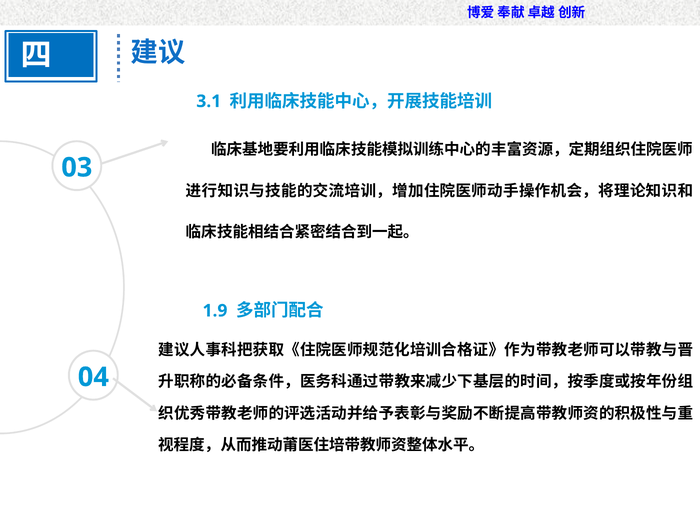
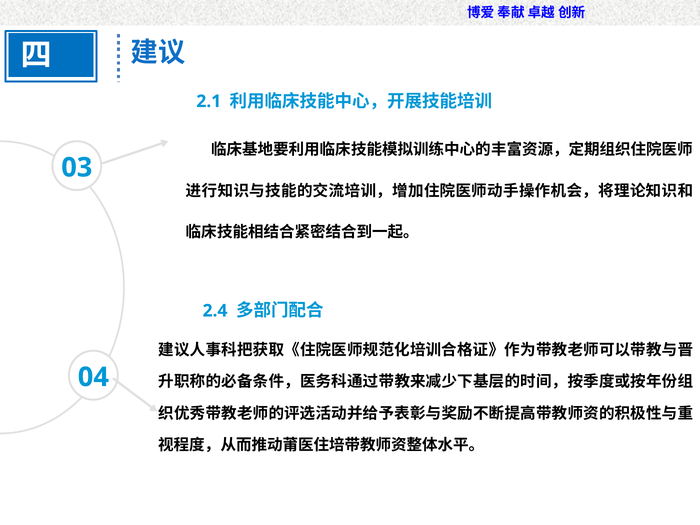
3.1: 3.1 -> 2.1 (209, 101)
1.9: 1.9 -> 2.4 (215, 311)
